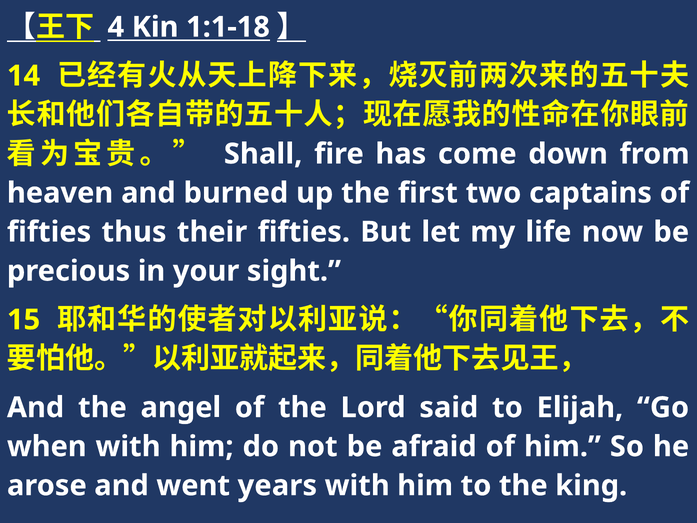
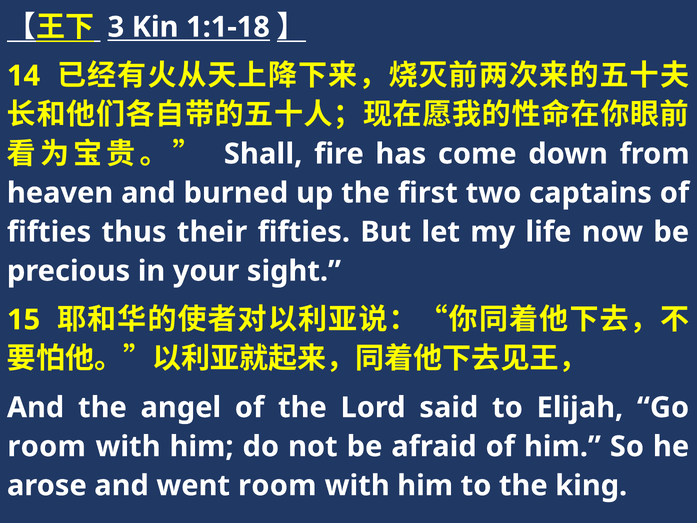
4: 4 -> 3 (116, 27)
when: when -> room (47, 446)
went years: years -> room (277, 485)
